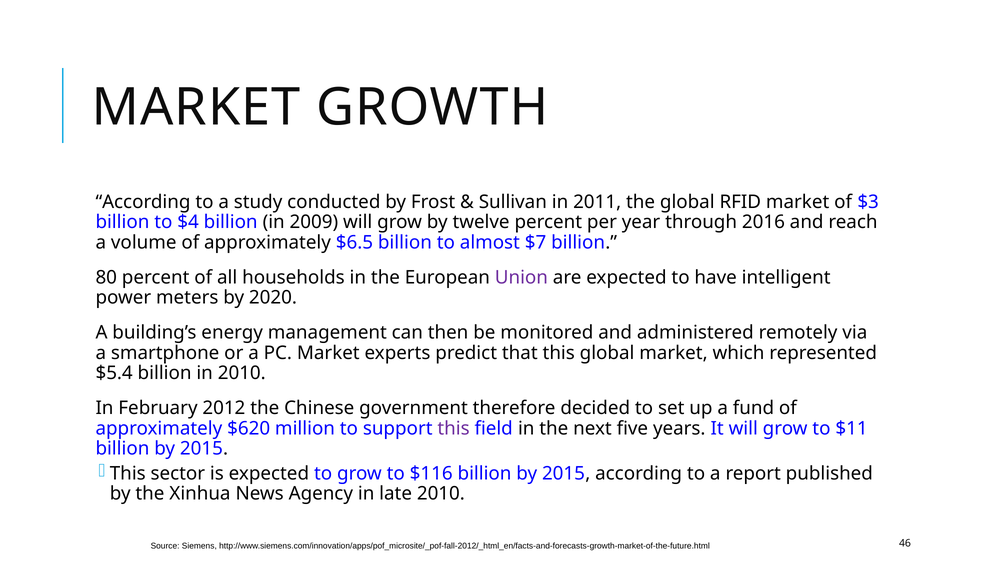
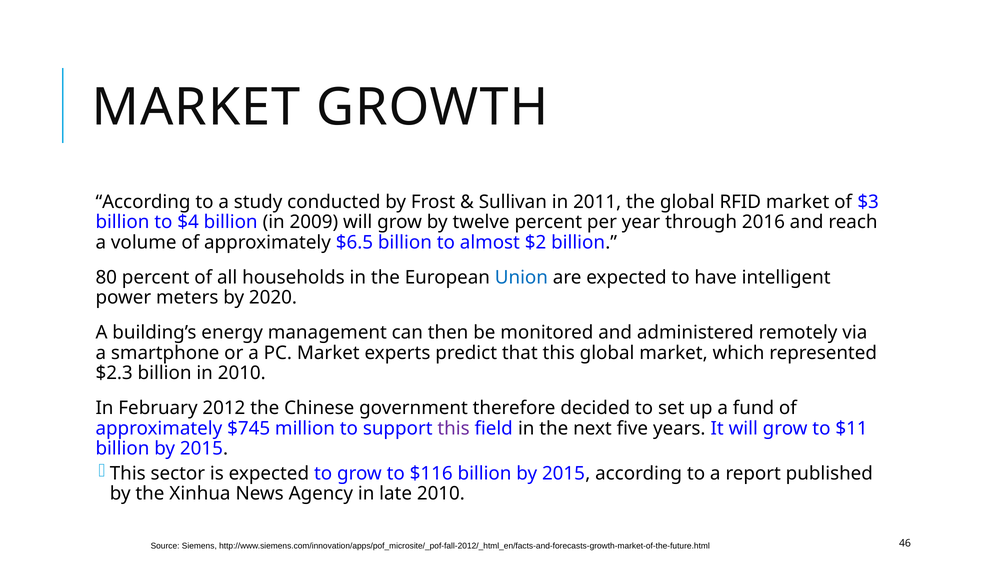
$7: $7 -> $2 (536, 243)
Union colour: purple -> blue (521, 277)
$5.4: $5.4 -> $2.3 (114, 373)
$620: $620 -> $745 (249, 429)
